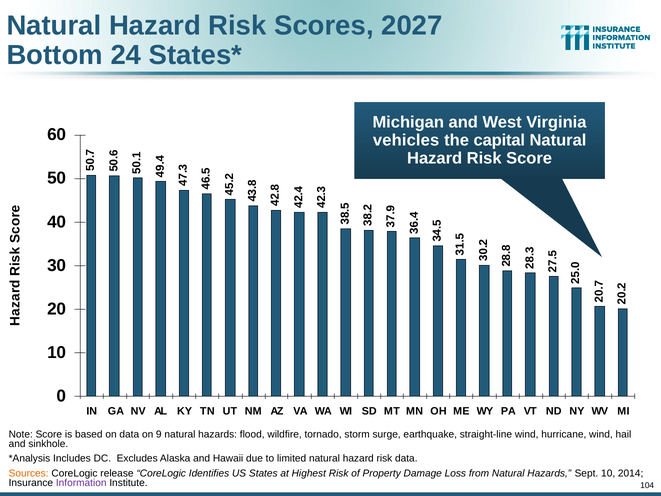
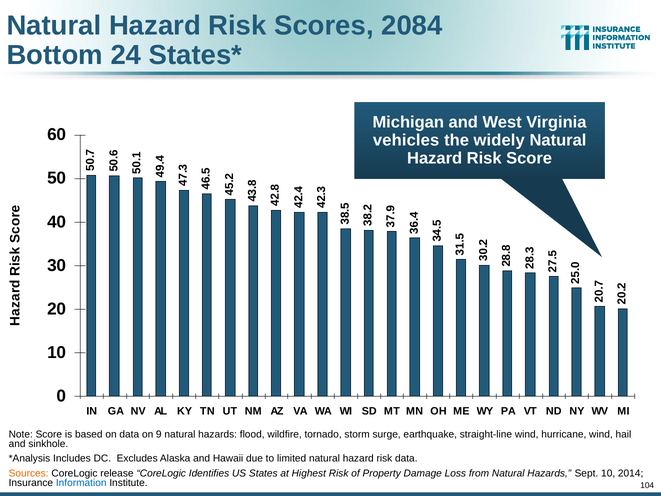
2027: 2027 -> 2084 (412, 26)
capital: capital -> widely (499, 140)
Information colour: purple -> blue (81, 483)
